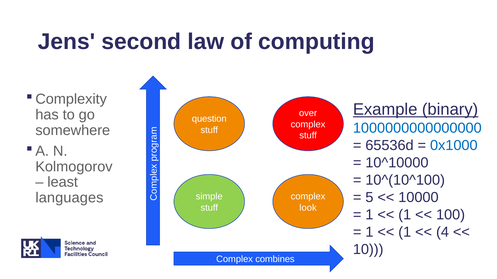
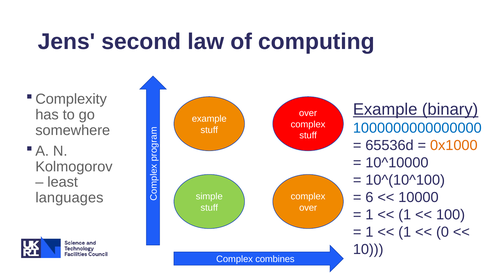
question: question -> example (209, 119)
0x1000 colour: blue -> orange (454, 146)
5: 5 -> 6 (369, 198)
look: look -> over (308, 208)
4: 4 -> 0 (443, 233)
